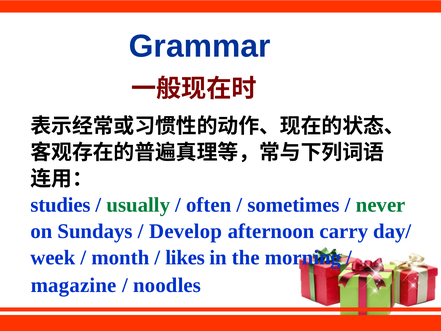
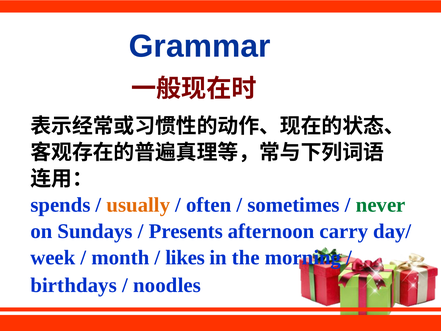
studies: studies -> spends (60, 205)
usually colour: green -> orange (138, 205)
Develop: Develop -> Presents (186, 231)
magazine: magazine -> birthdays (74, 285)
